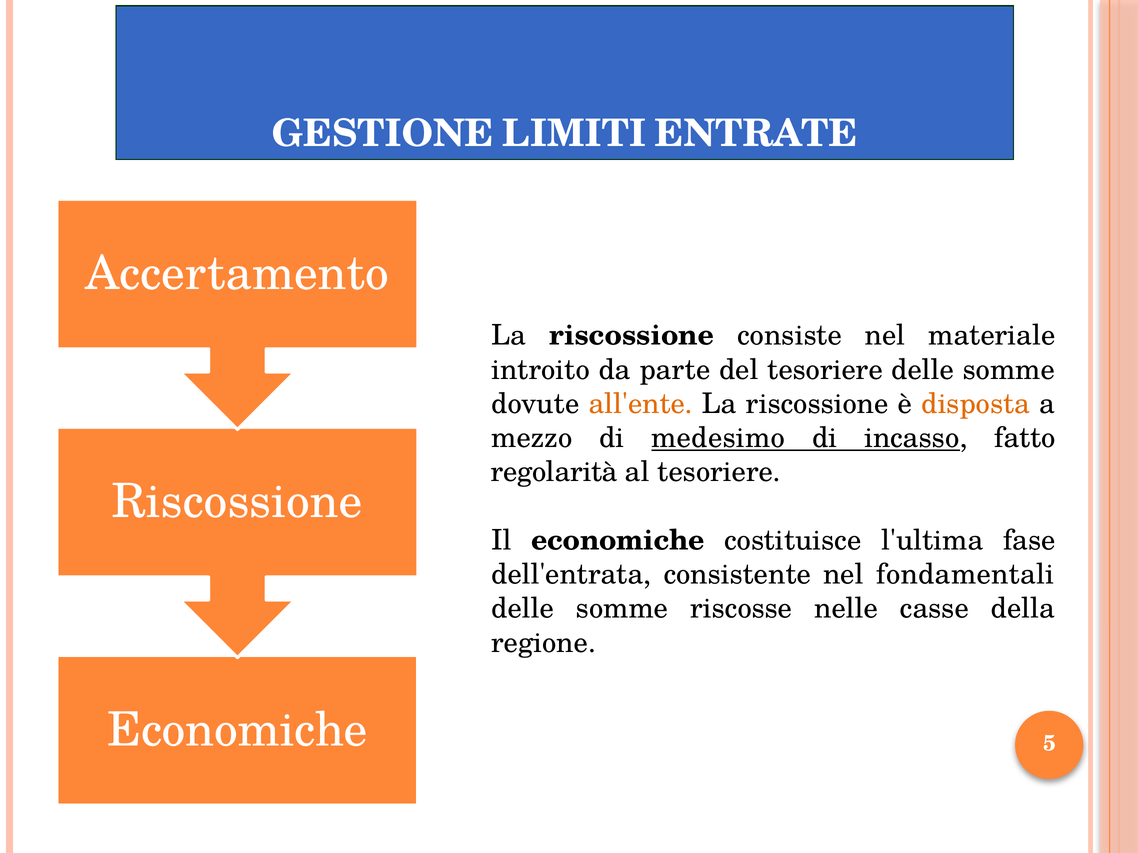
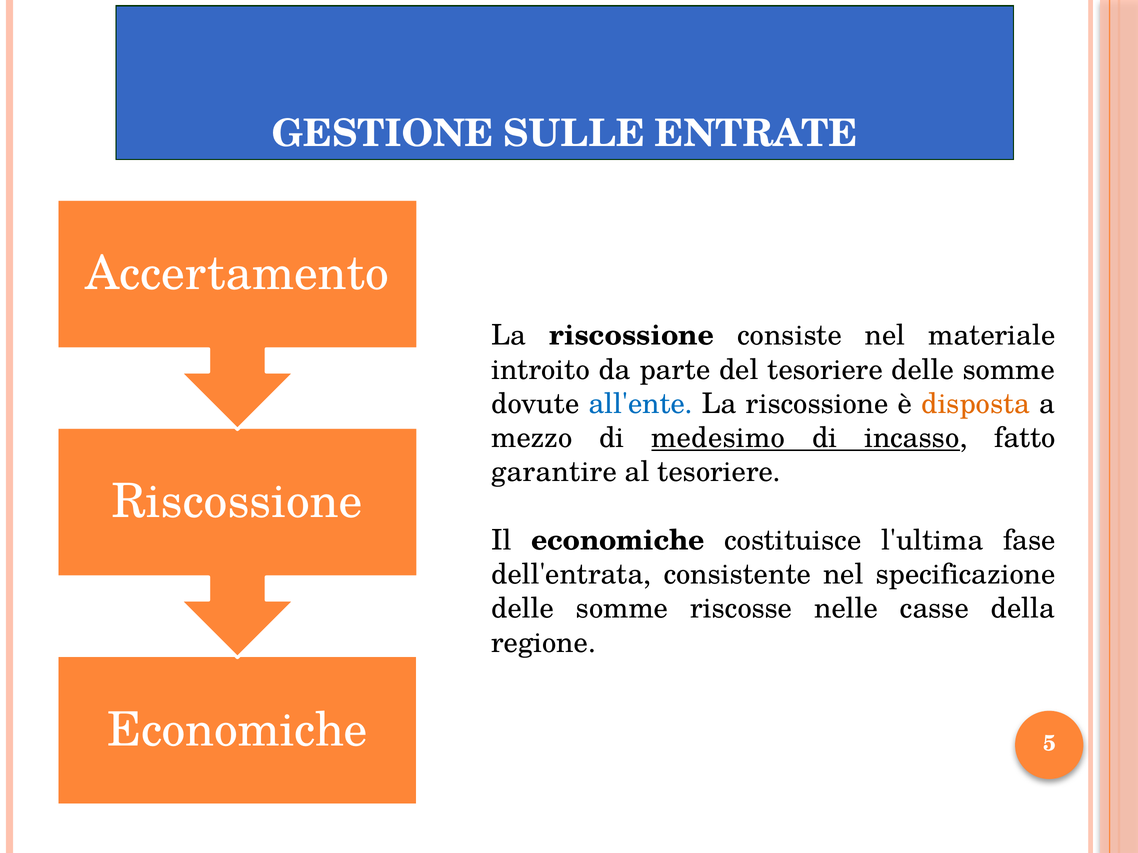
LIMITI: LIMITI -> SULLE (574, 134)
all'ente colour: orange -> blue (641, 404)
regolarità: regolarità -> garantire (554, 472)
fondamentali: fondamentali -> specificazione (966, 575)
